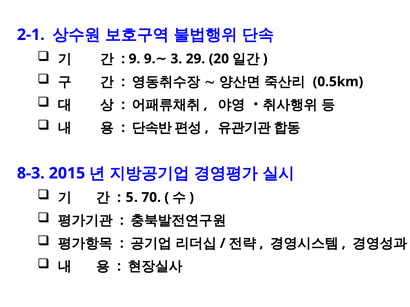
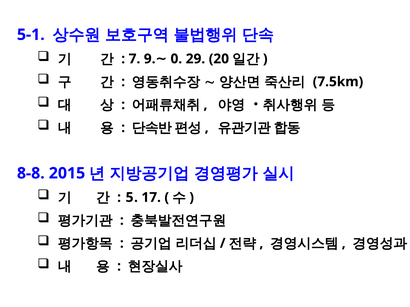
2-1: 2-1 -> 5-1 (31, 35)
9: 9 -> 7 (134, 59)
3: 3 -> 0 (176, 59)
0.5km: 0.5km -> 7.5km (338, 82)
8-3: 8-3 -> 8-8 (31, 174)
70: 70 -> 17 (151, 198)
